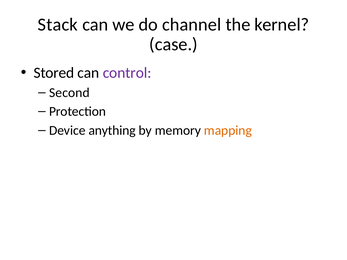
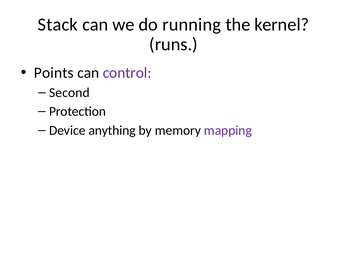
channel: channel -> running (192, 25)
case: case -> runs (173, 44)
Stored: Stored -> Points (54, 73)
mapping colour: orange -> purple (228, 131)
